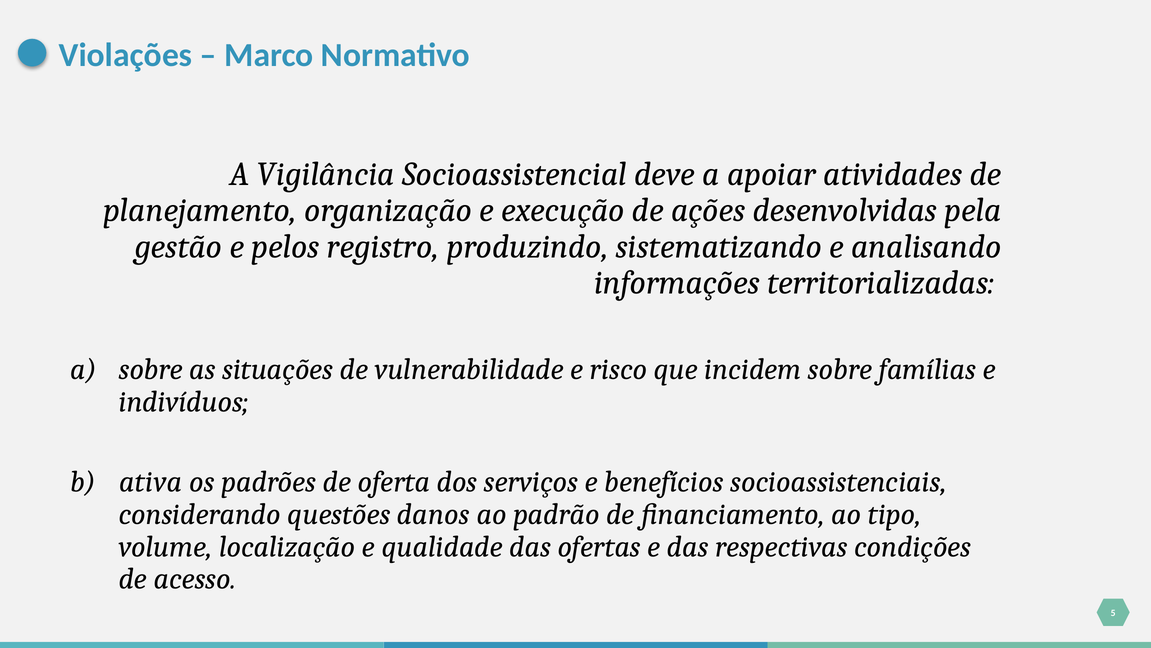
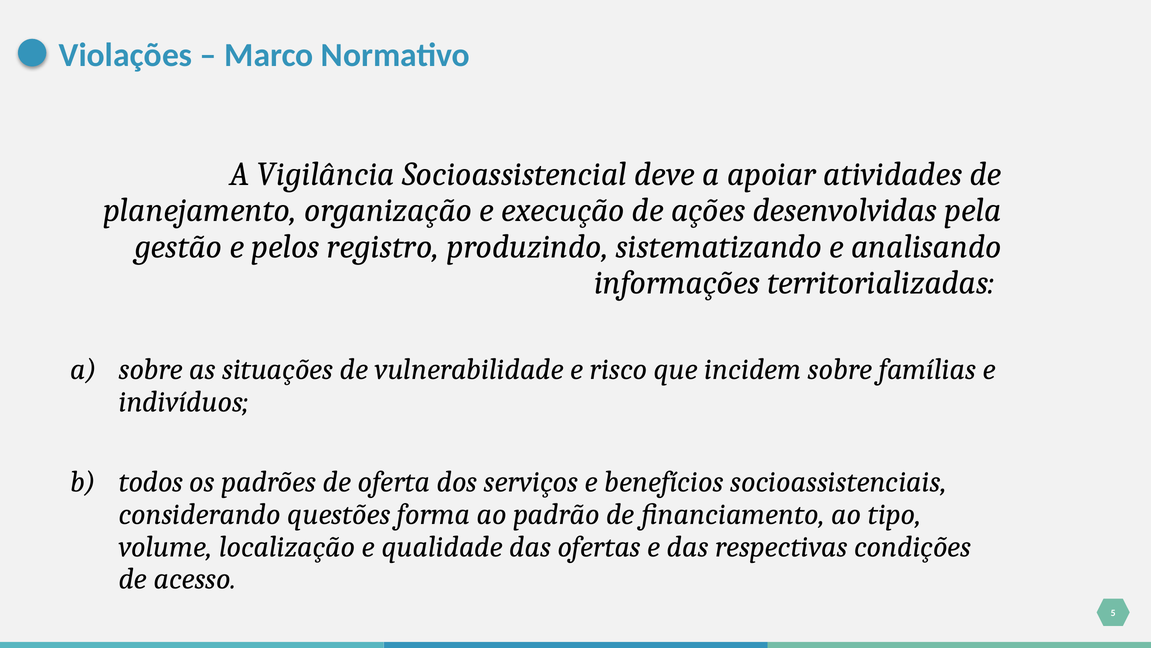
ativa: ativa -> todos (151, 482)
danos: danos -> forma (434, 514)
